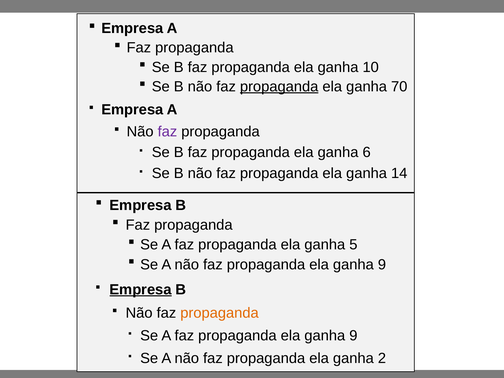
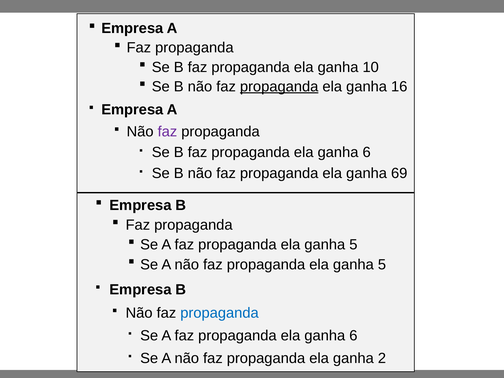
70: 70 -> 16 (399, 87)
14: 14 -> 69 (399, 173)
9: 9 -> 5 (382, 265)
Empresa underline: present -> none (141, 290)
propaganda colour: orange -> blue (220, 313)
9: 9 -> 6 (353, 336)
